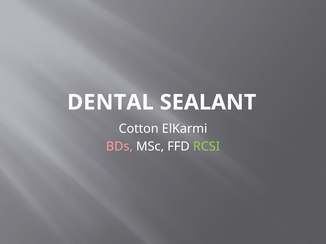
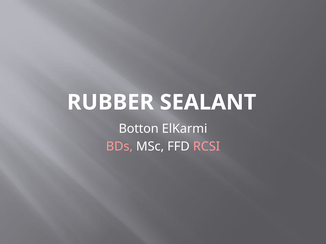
DENTAL: DENTAL -> RUBBER (110, 103)
Cotton: Cotton -> Botton (139, 129)
RCSI colour: light green -> pink (207, 147)
